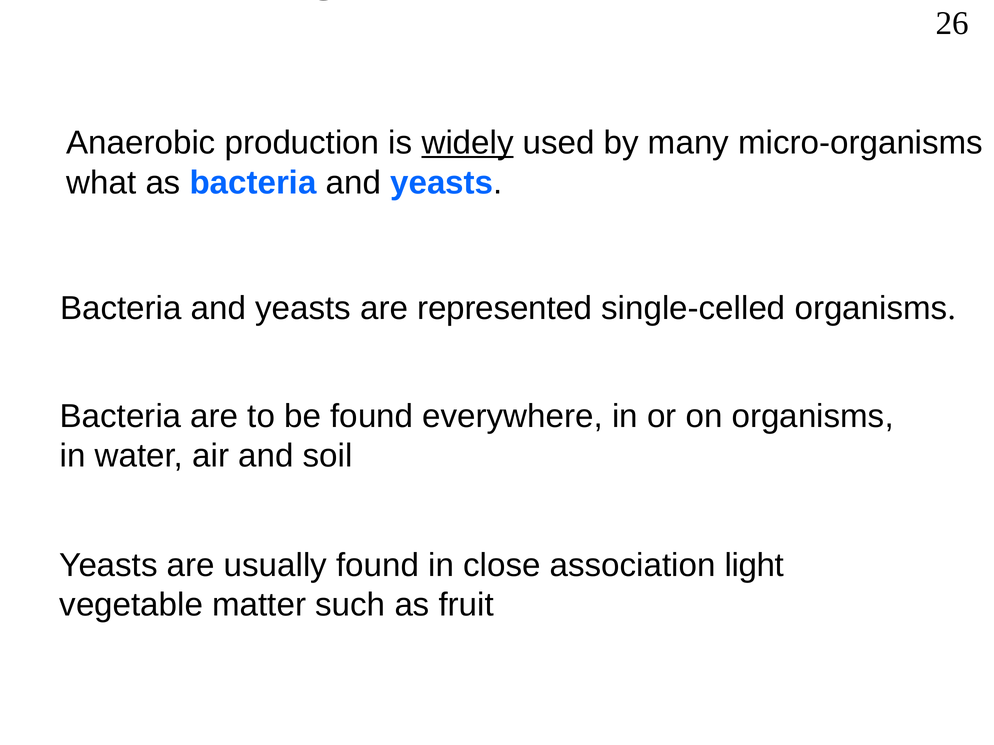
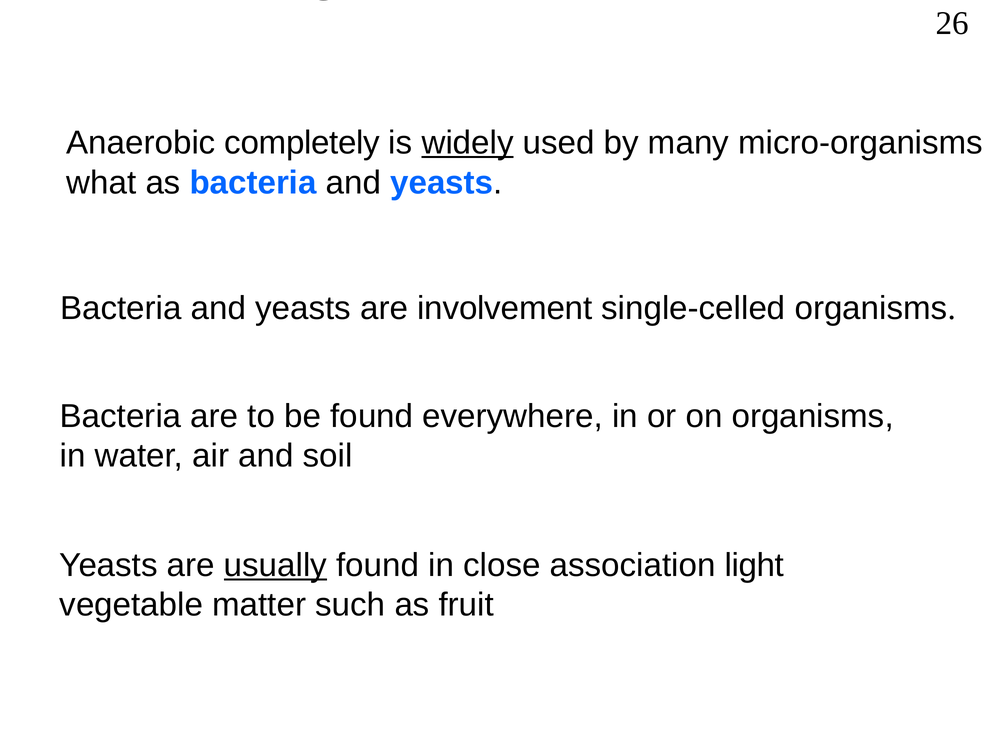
production: production -> completely (302, 143)
represented: represented -> involvement (505, 309)
usually underline: none -> present (275, 565)
